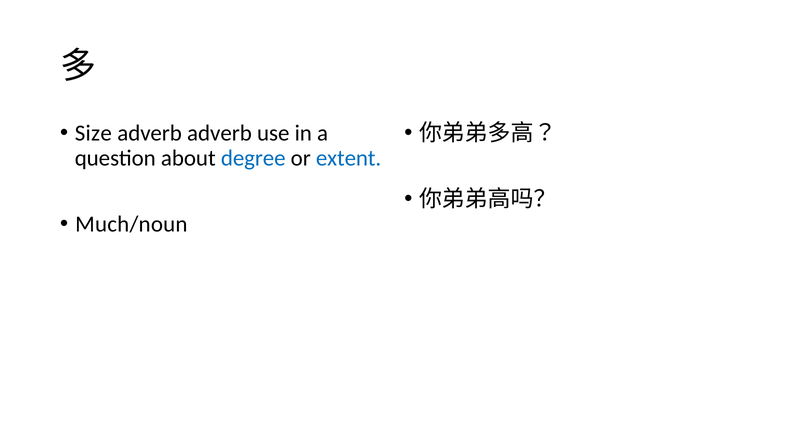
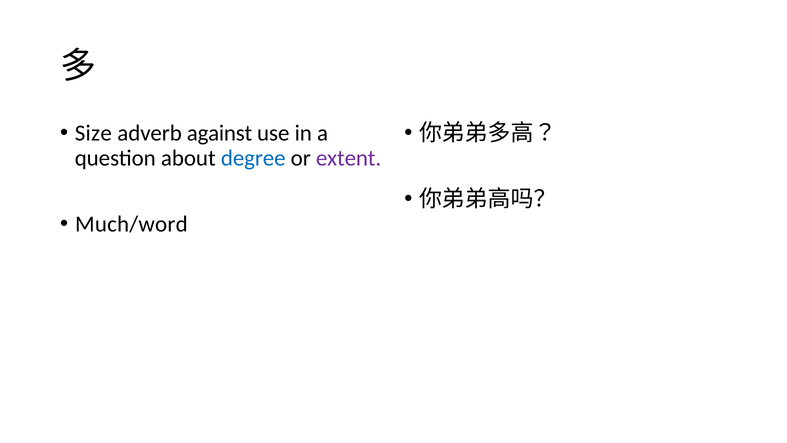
adverb adverb: adverb -> against (220, 133)
extent colour: blue -> purple (349, 158)
Much/noun: Much/noun -> Much/word (131, 224)
